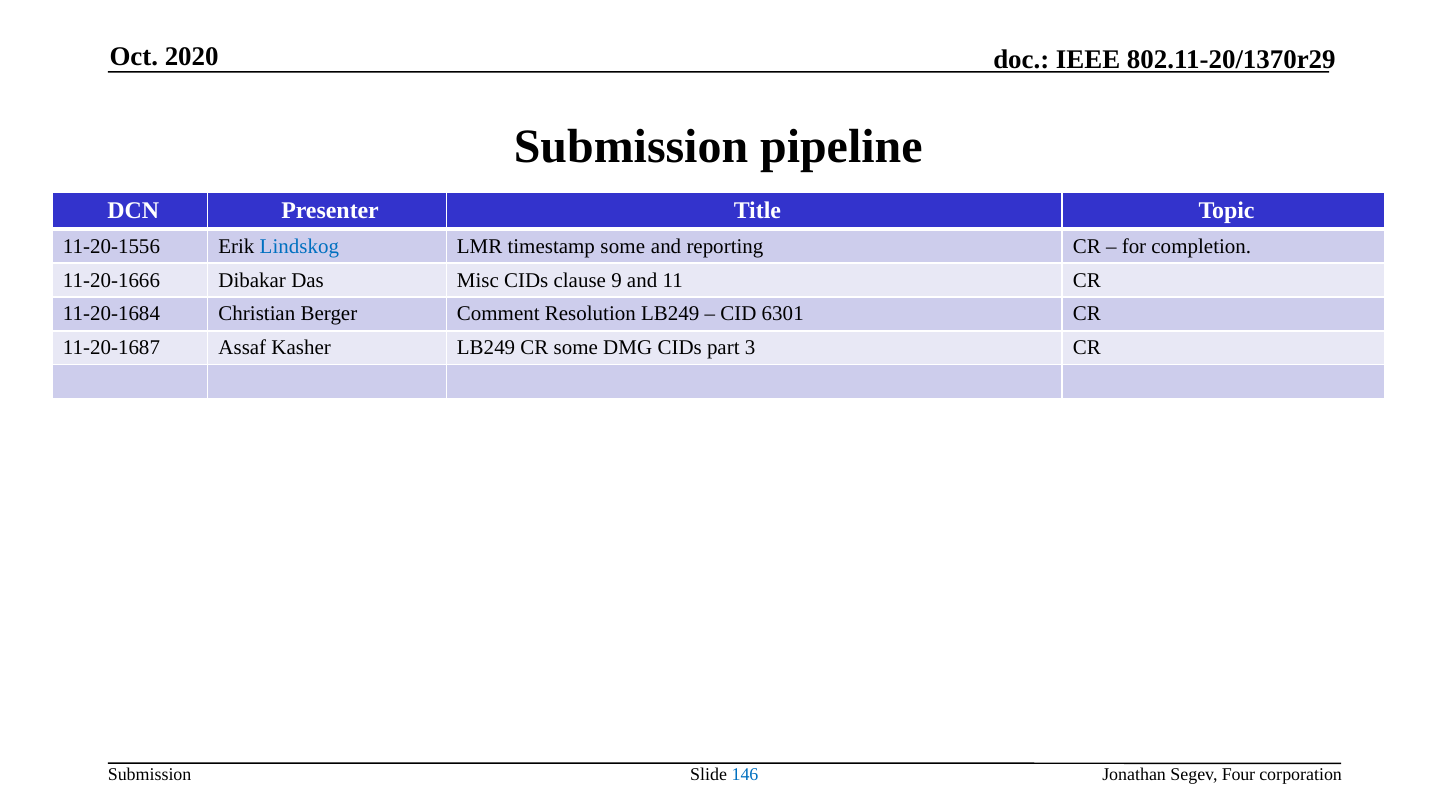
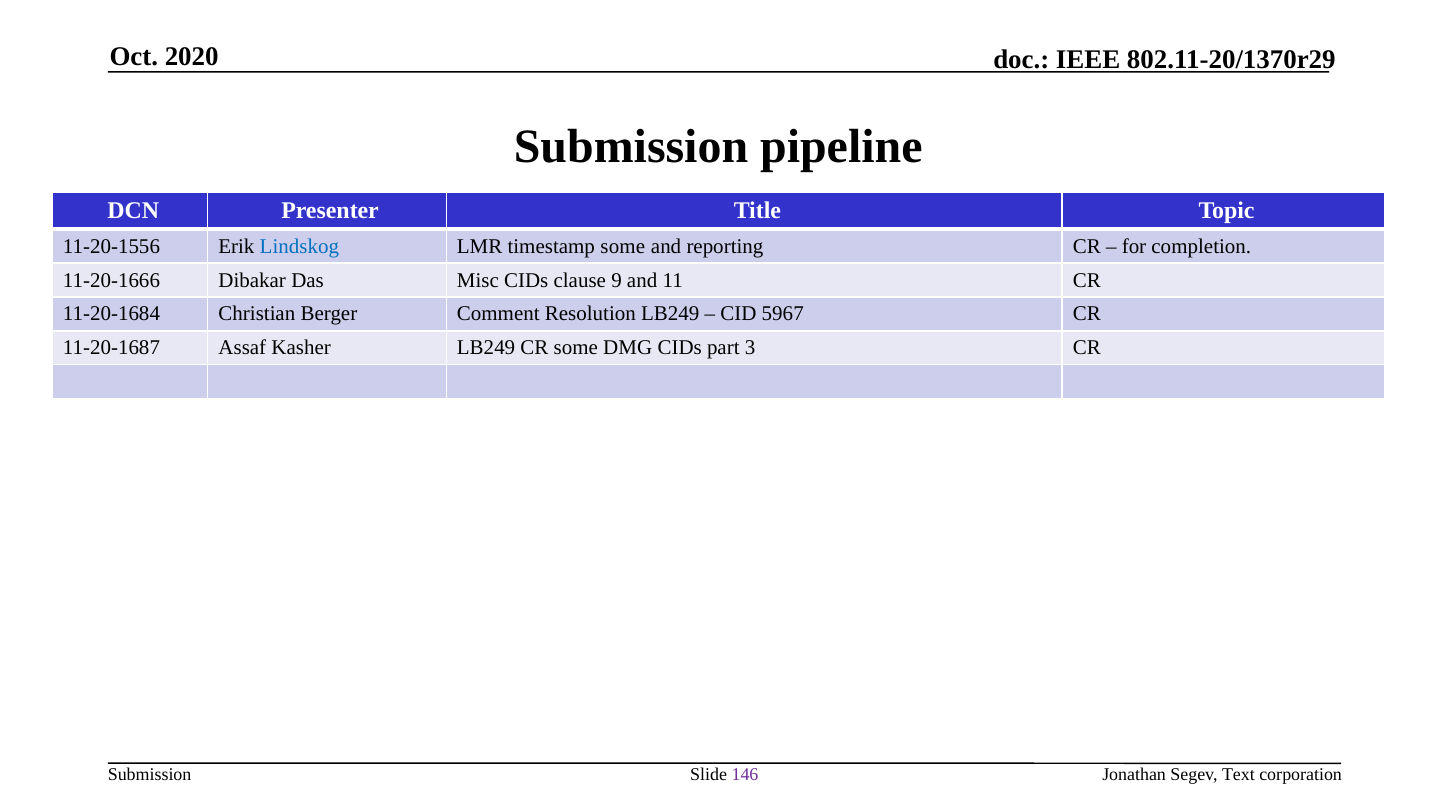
6301: 6301 -> 5967 (783, 314)
146 colour: blue -> purple (745, 775)
Four: Four -> Text (1238, 775)
